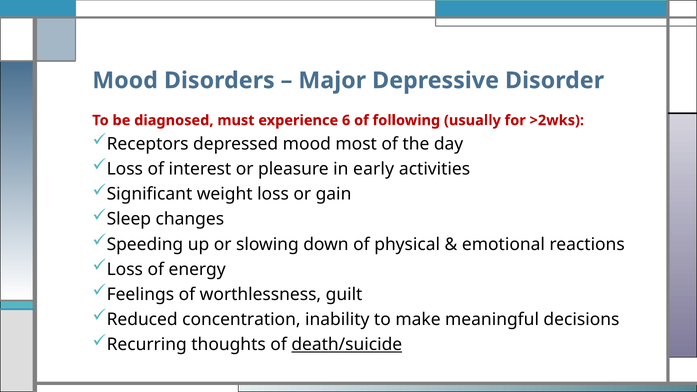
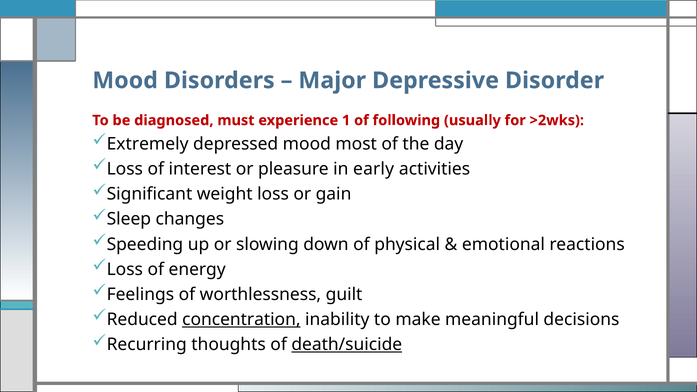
6: 6 -> 1 (346, 120)
Receptors: Receptors -> Extremely (148, 144)
concentration underline: none -> present (241, 320)
